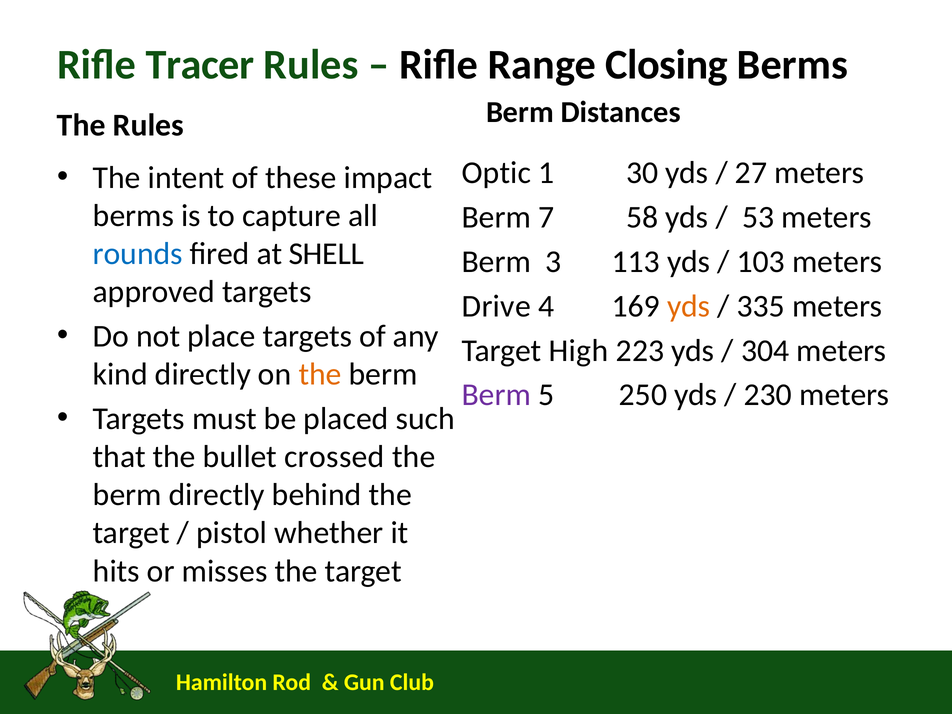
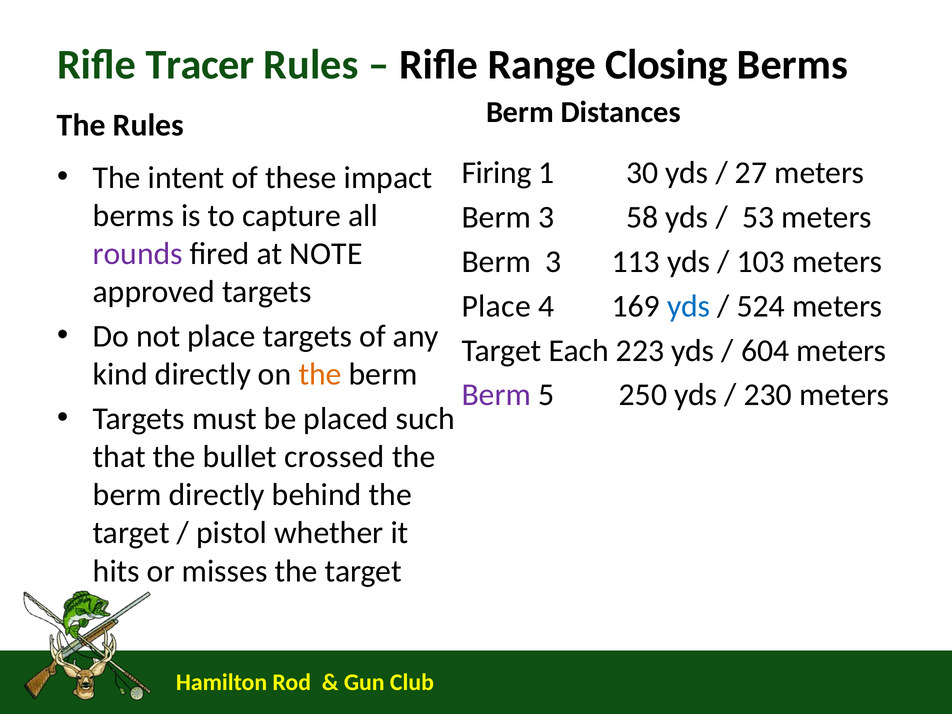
Optic: Optic -> Firing (497, 173)
7: 7 -> 3 (546, 217)
rounds colour: blue -> purple (138, 254)
SHELL: SHELL -> NOTE (326, 254)
Drive: Drive -> Place (496, 306)
yds colour: orange -> blue (689, 306)
335: 335 -> 524 (761, 306)
High: High -> Each (579, 351)
304: 304 -> 604 (765, 351)
